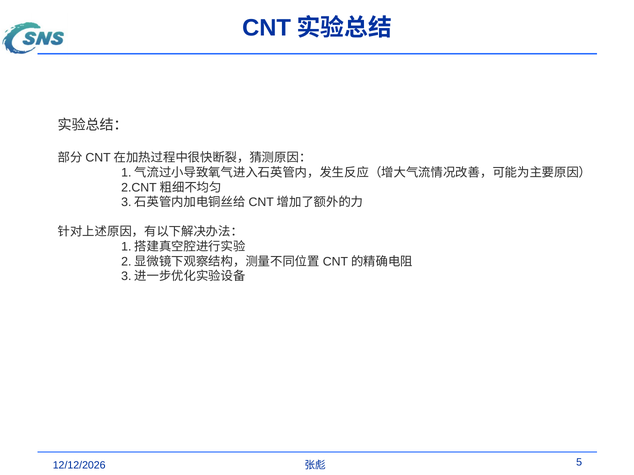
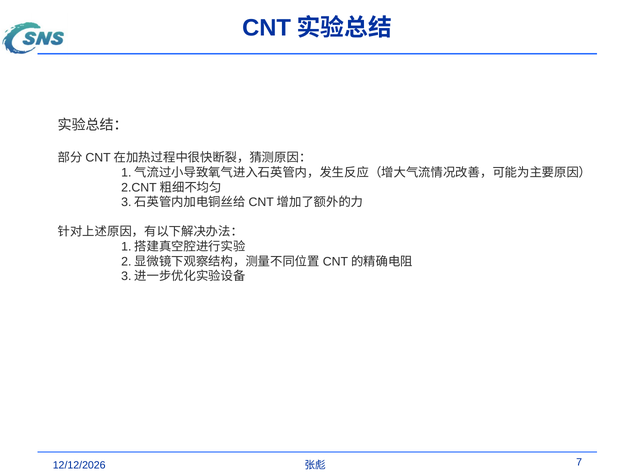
5: 5 -> 7 (579, 463)
